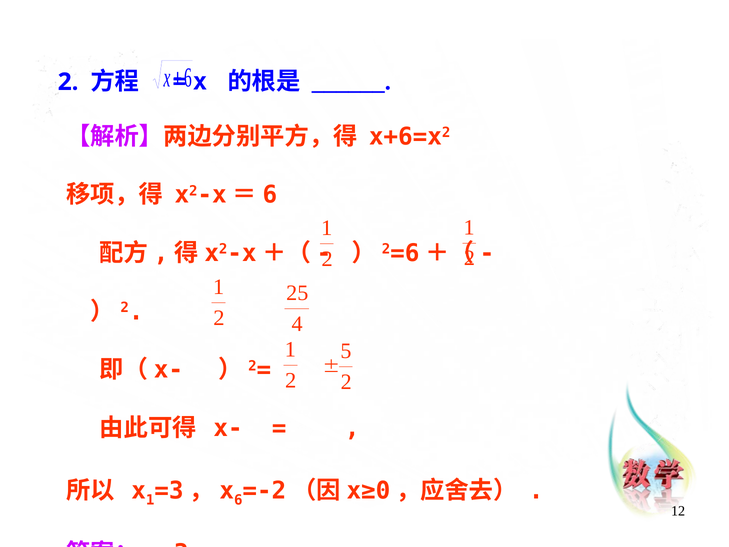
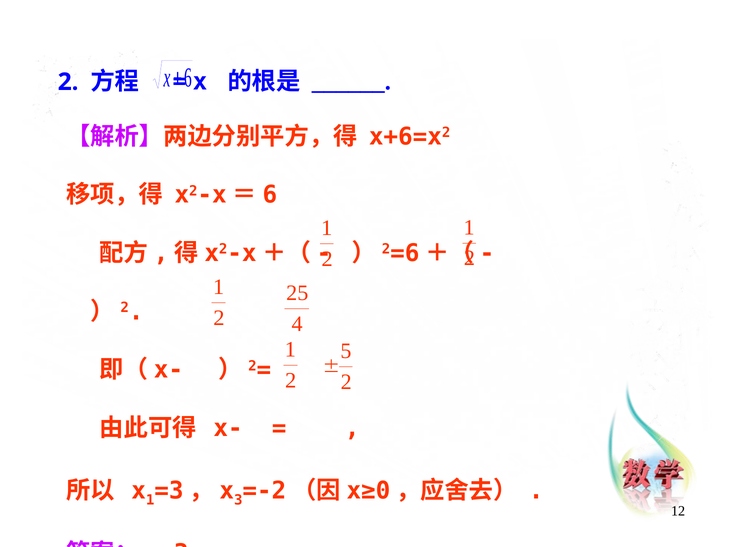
6: 6 -> 3 (238, 500)
